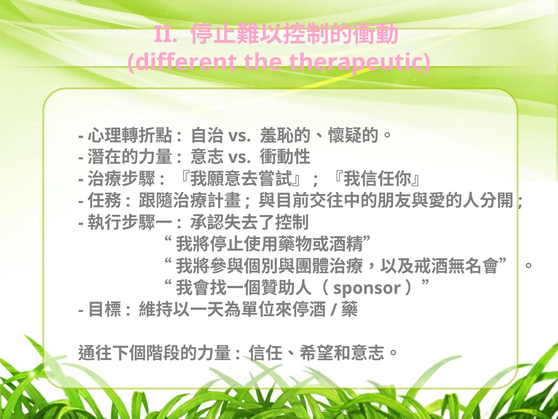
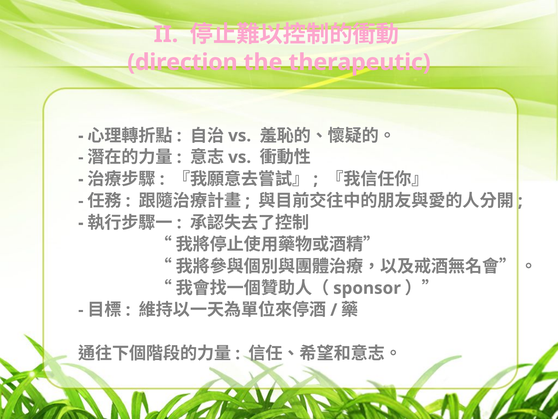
different: different -> direction (182, 62)
